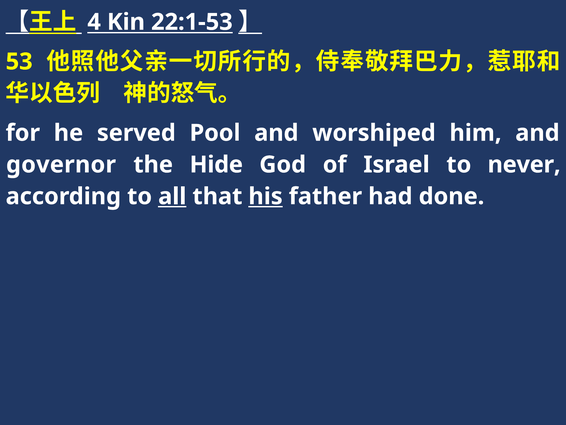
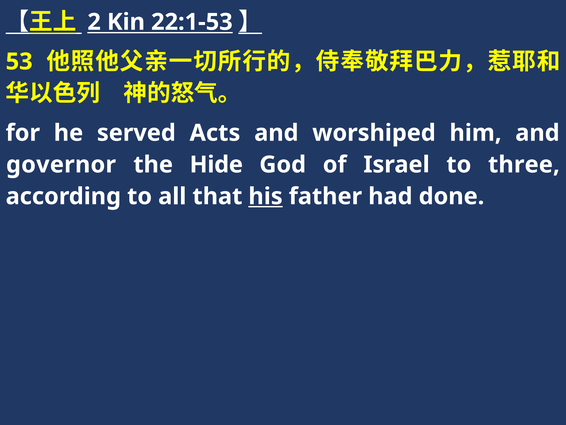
4: 4 -> 2 (94, 22)
Pool: Pool -> Acts (215, 133)
never: never -> three (524, 164)
all underline: present -> none (172, 196)
